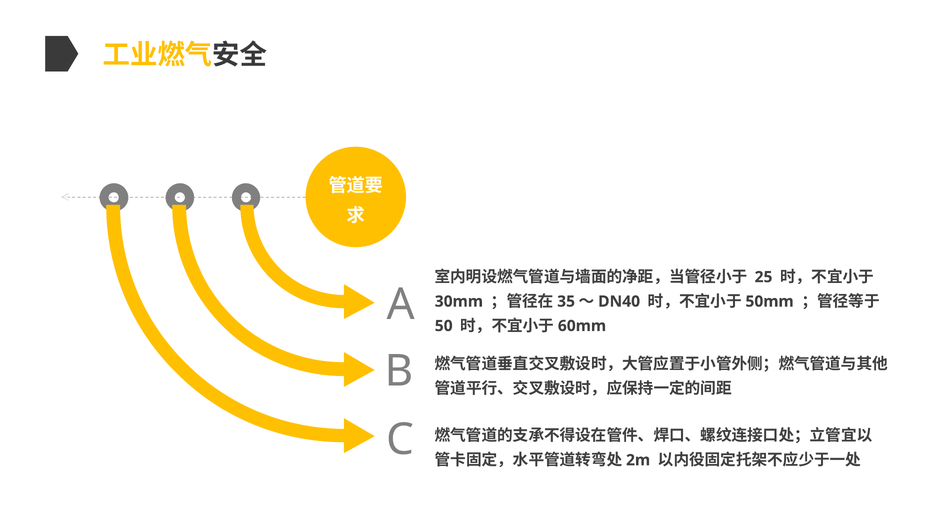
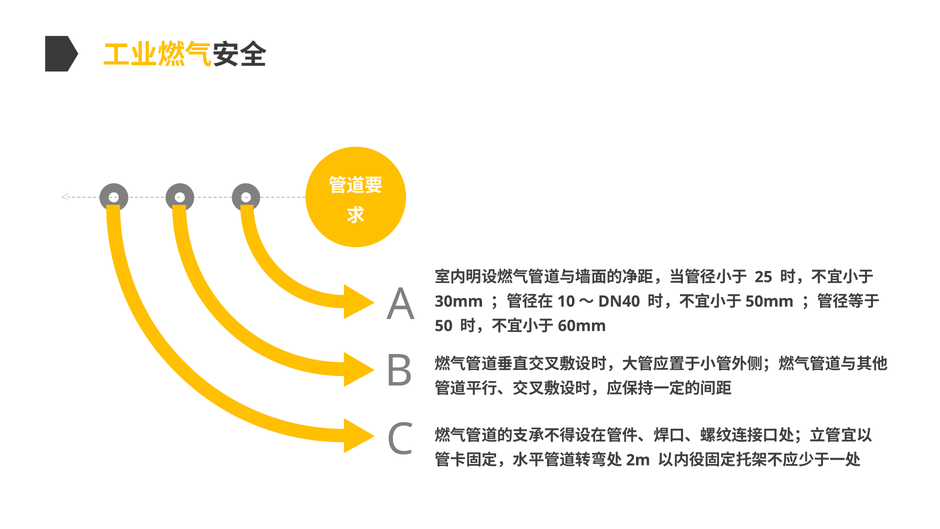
35: 35 -> 10 (566, 301)
